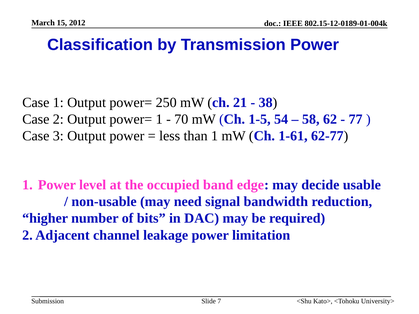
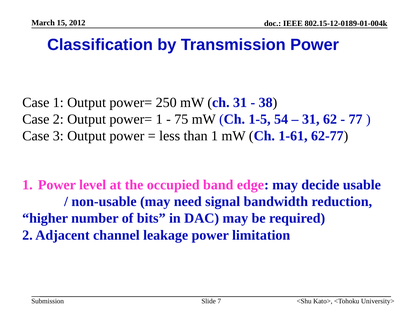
ch 21: 21 -> 31 (240, 103)
70: 70 -> 75 (181, 119)
58: 58 -> 31 (311, 119)
